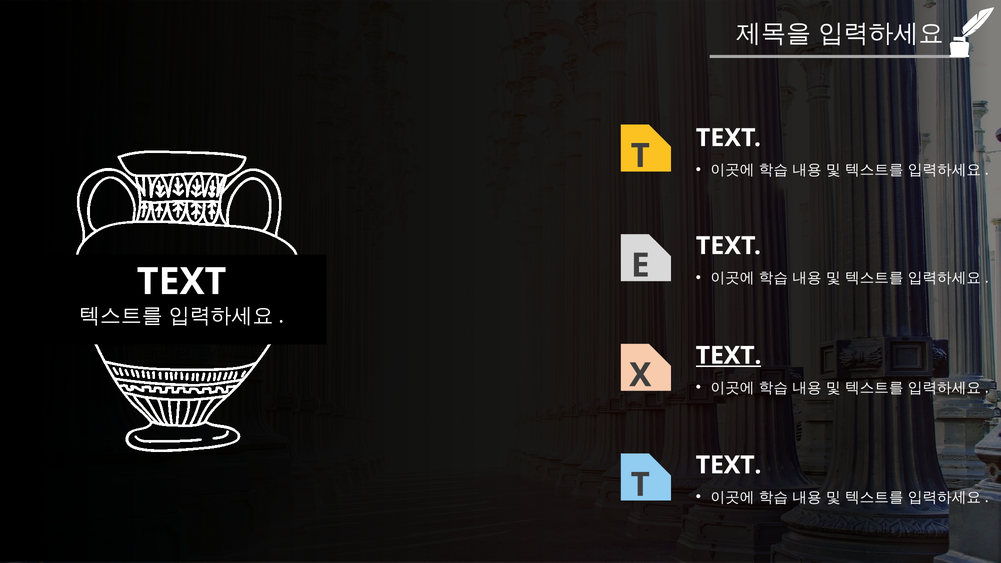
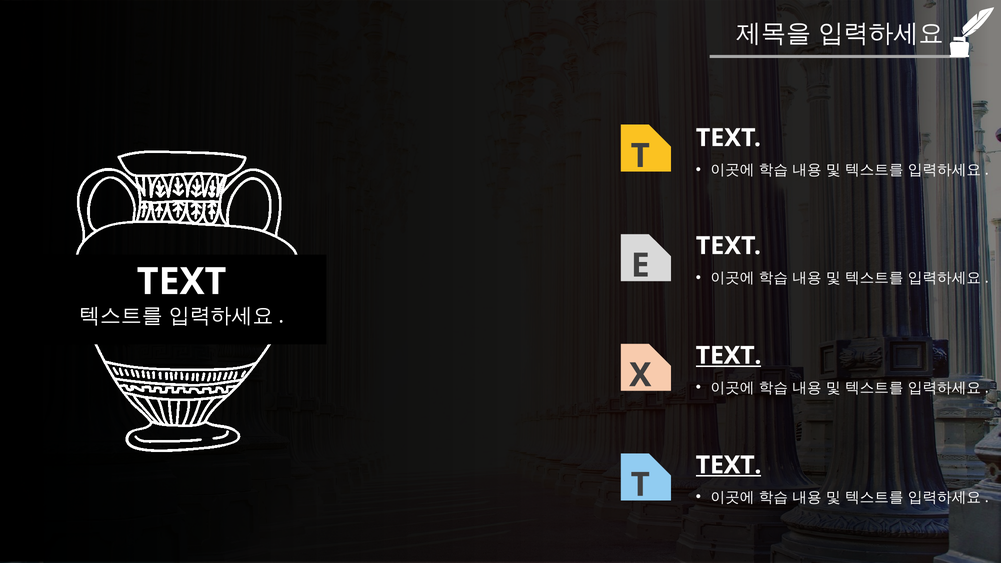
TEXT underline: none -> present (729, 465)
